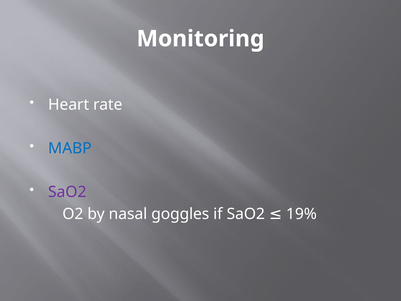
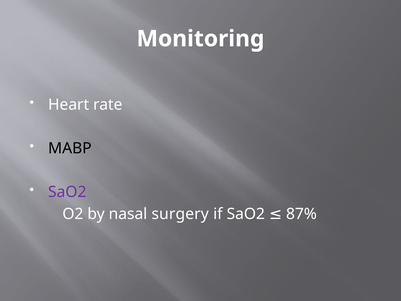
MABP colour: blue -> black (70, 148)
goggles: goggles -> surgery (180, 214)
19%: 19% -> 87% (301, 214)
